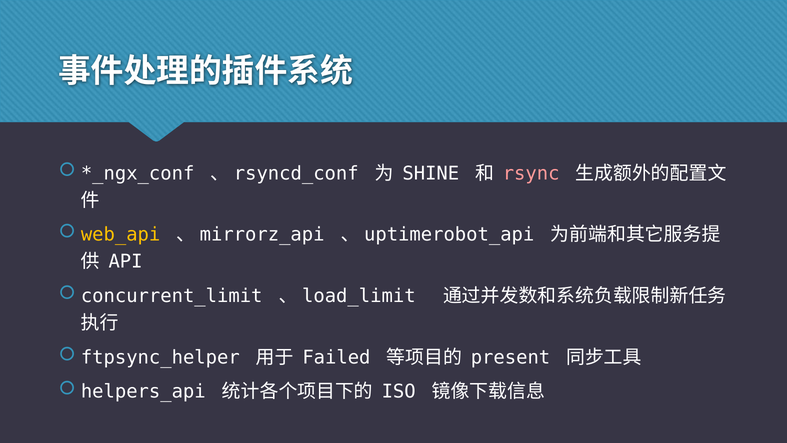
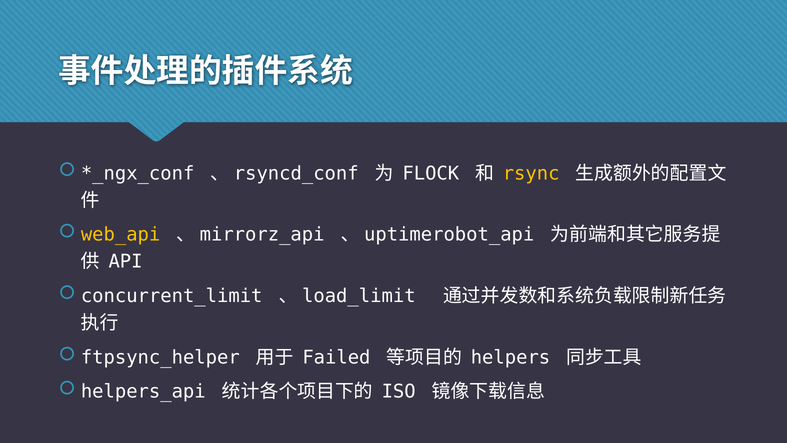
SHINE: SHINE -> FLOCK (431, 173)
rsync colour: pink -> yellow (531, 173)
present: present -> helpers (510, 357)
